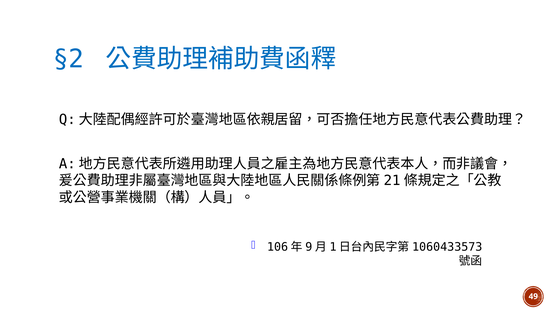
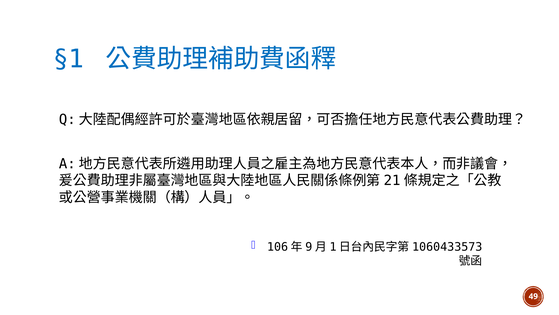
§2: §2 -> §1 (69, 59)
